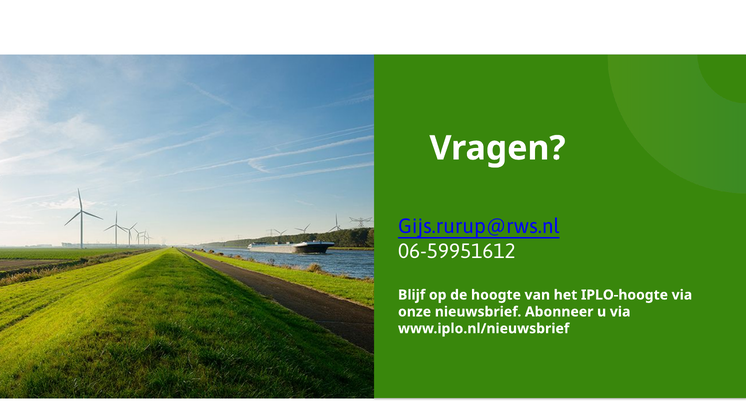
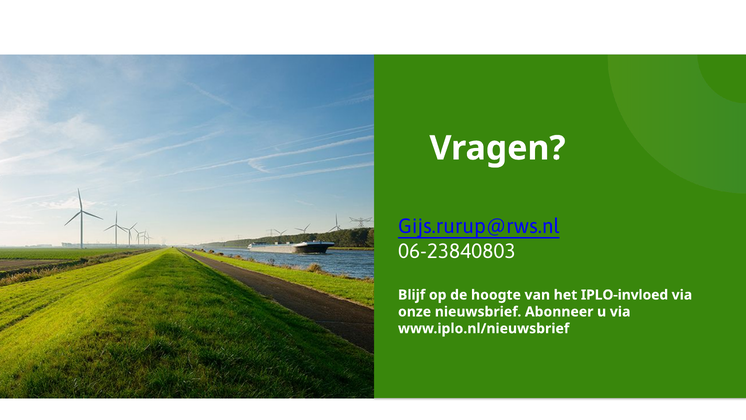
06-59951612: 06-59951612 -> 06-23840803 (457, 251)
IPLO-hoogte: IPLO-hoogte -> IPLO-invloed (625, 295)
